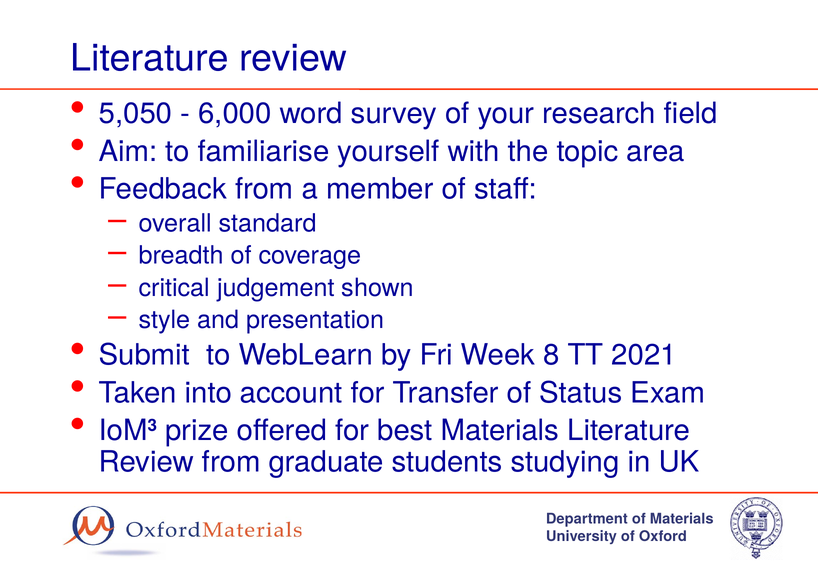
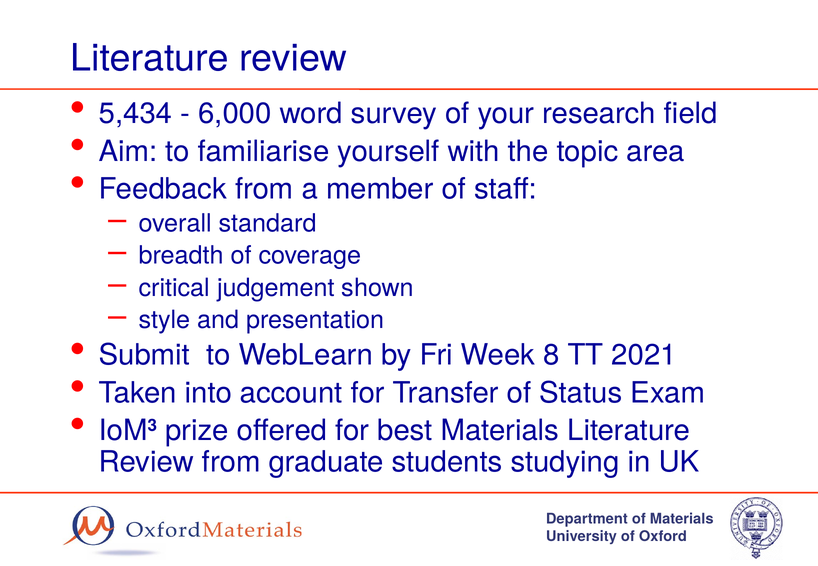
5,050: 5,050 -> 5,434 (135, 114)
